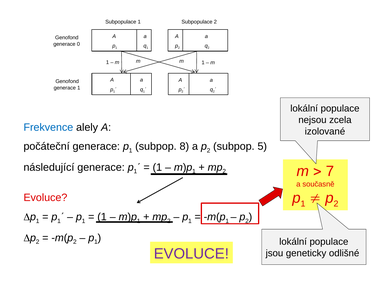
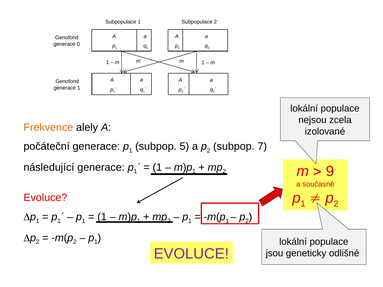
Frekvence colour: blue -> orange (48, 127)
8: 8 -> 5 (184, 147)
5: 5 -> 7 (262, 147)
7: 7 -> 9 (330, 171)
